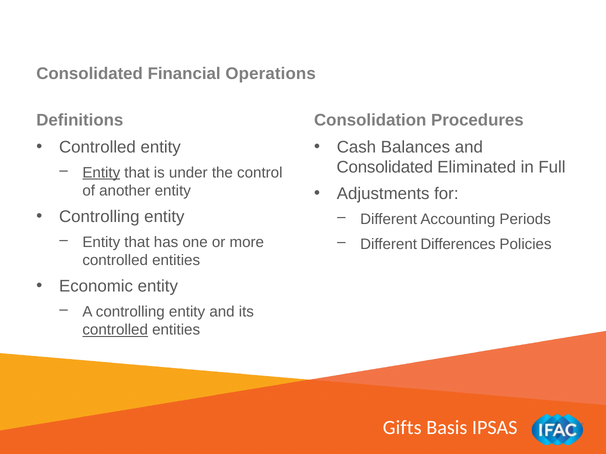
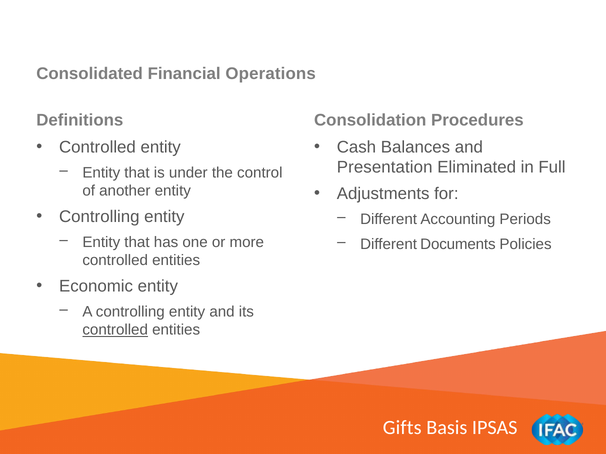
Consolidated: Consolidated -> Presentation (385, 167)
Entity underline: present -> none (101, 173)
Differences: Differences -> Documents (458, 244)
